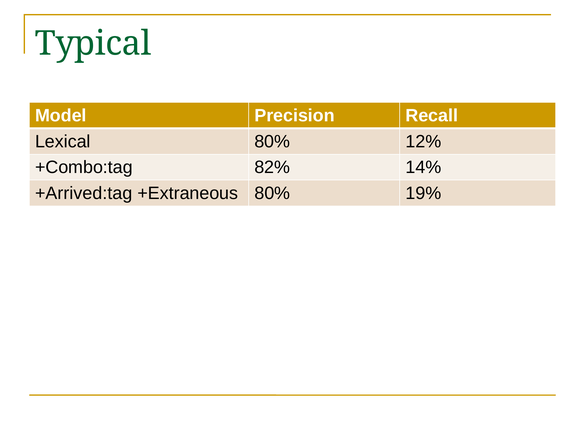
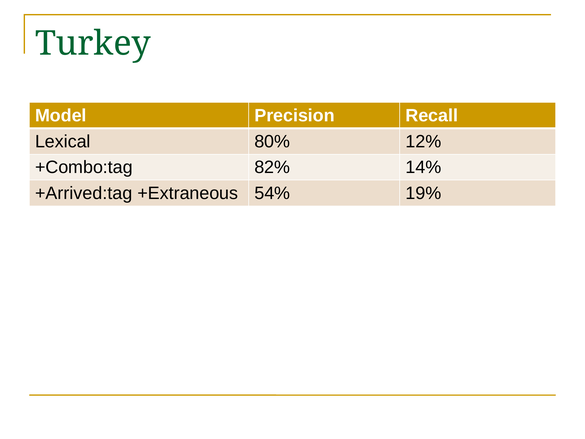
Typical: Typical -> Turkey (93, 44)
+Extraneous 80%: 80% -> 54% (272, 193)
